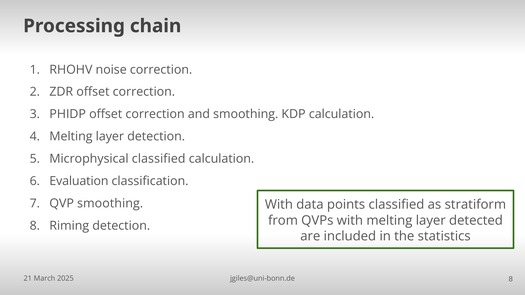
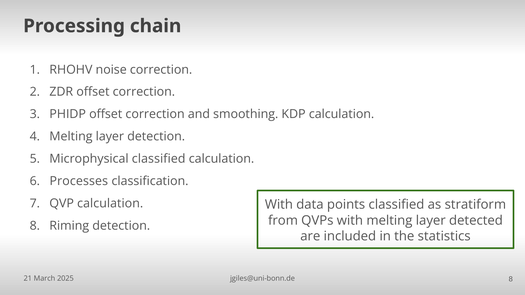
Evaluation: Evaluation -> Processes (79, 181)
QVP smoothing: smoothing -> calculation (110, 204)
